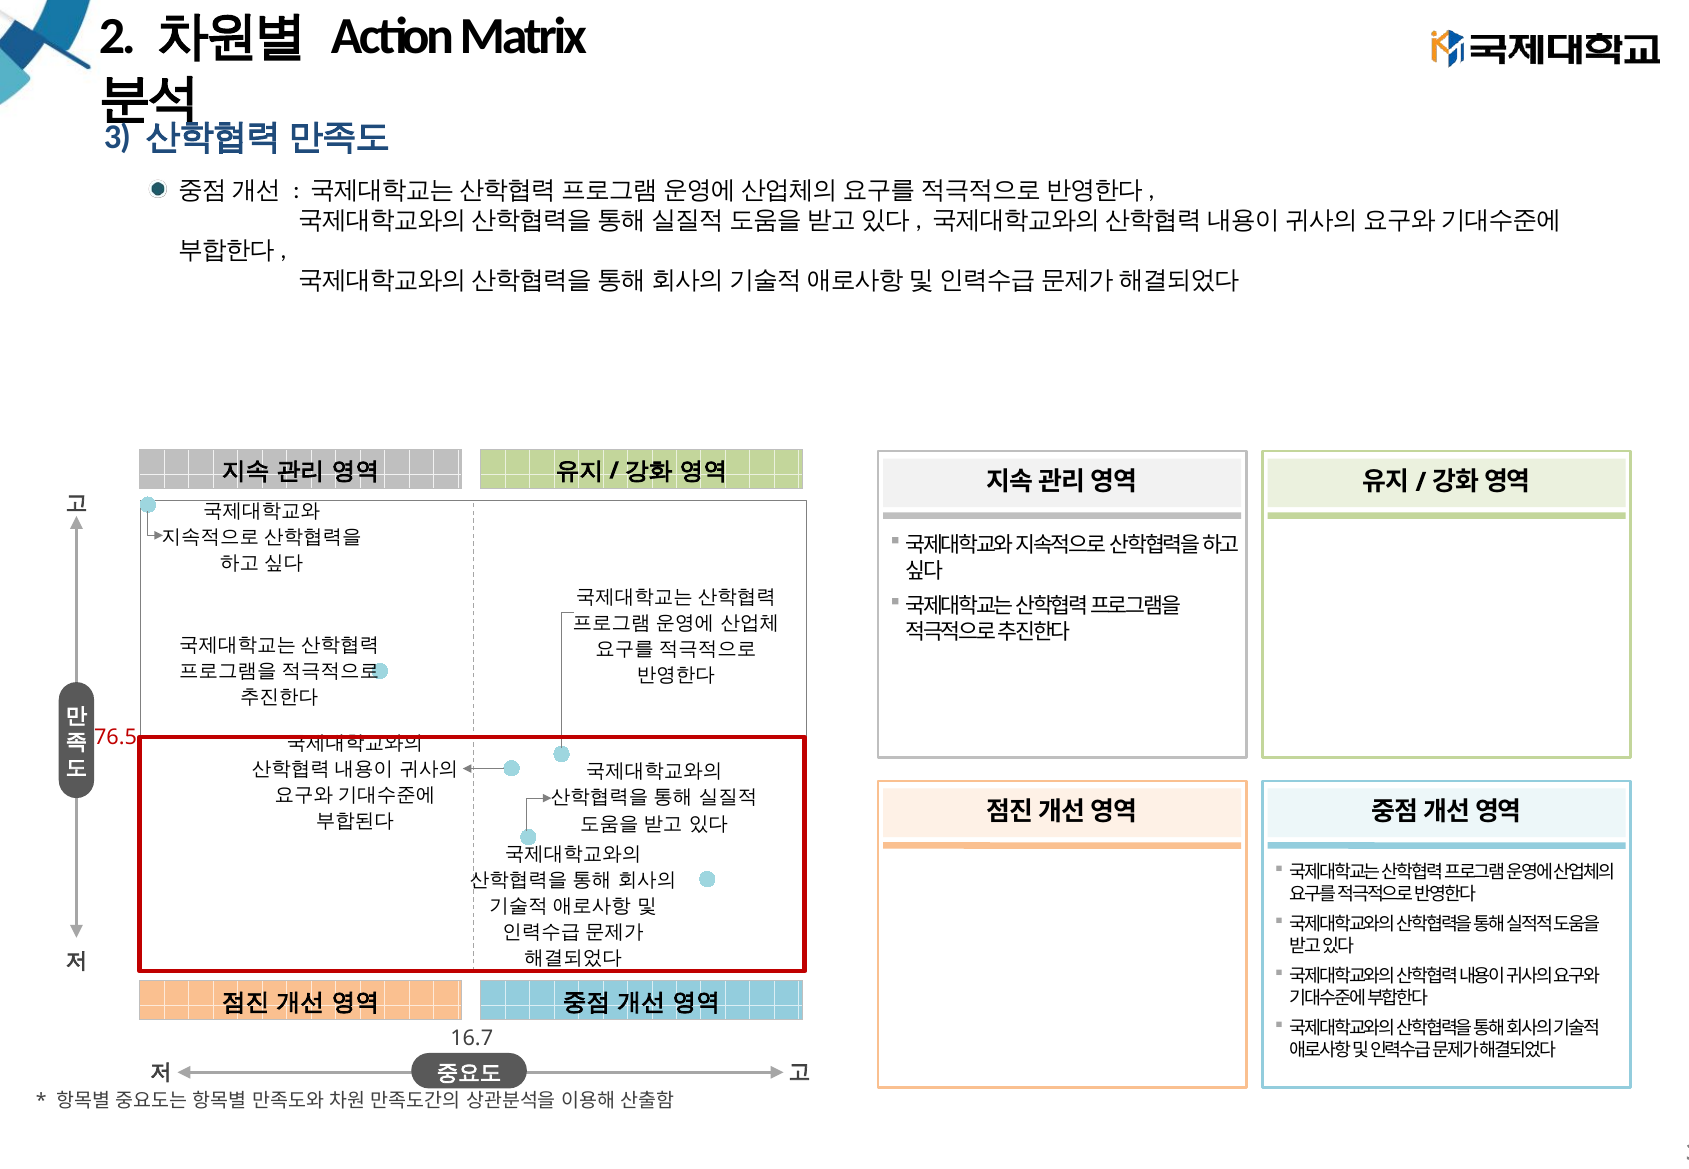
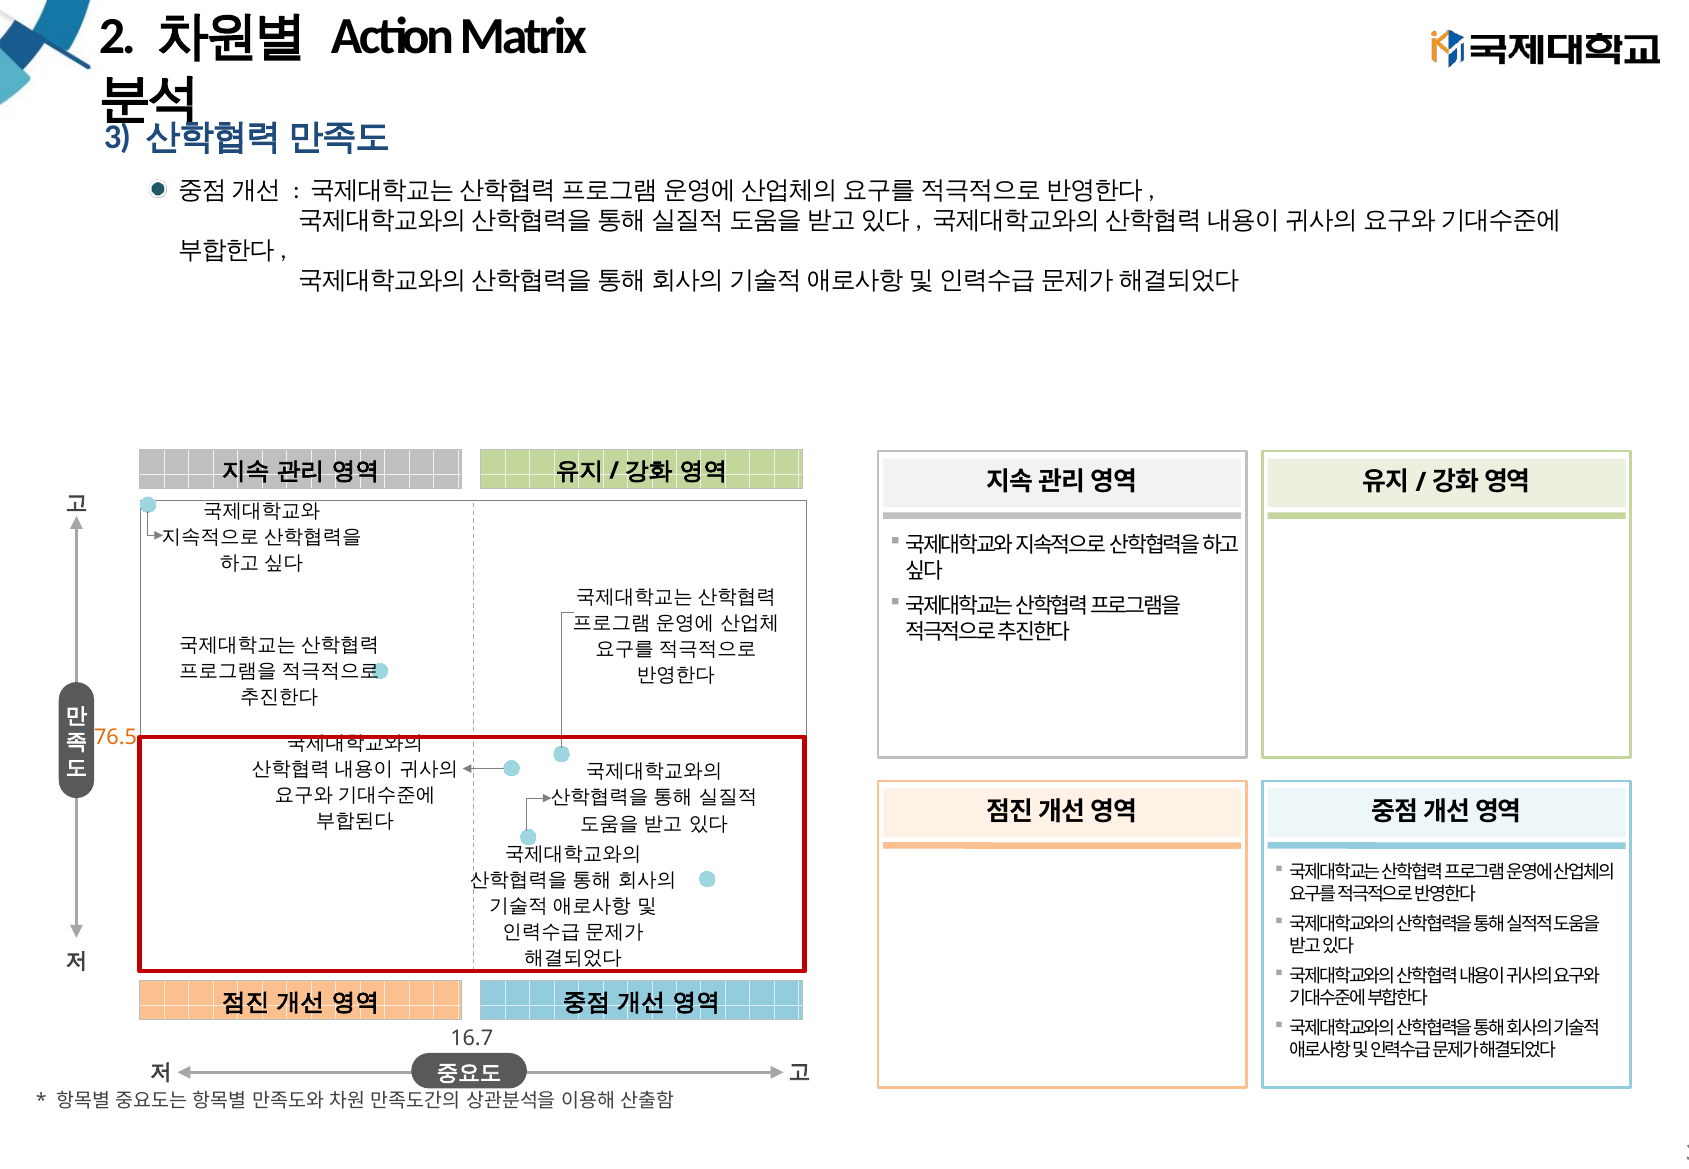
76.5 colour: red -> orange (116, 738)
